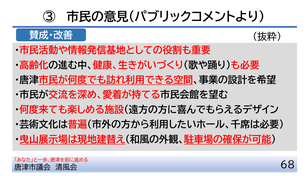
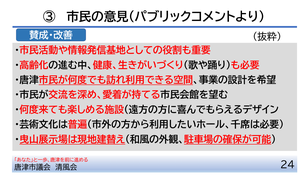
68: 68 -> 24 (288, 164)
